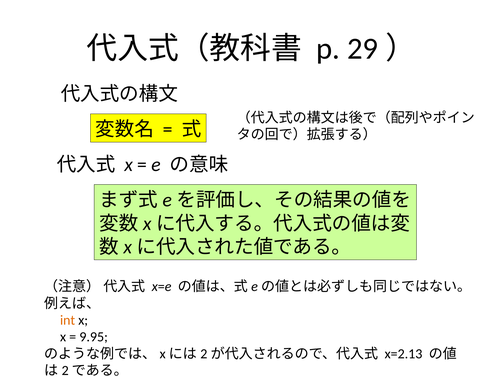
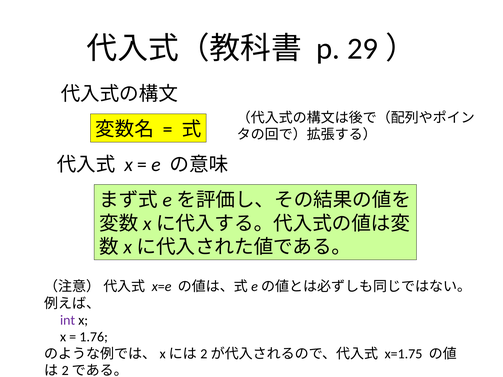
int colour: orange -> purple (68, 320)
9.95: 9.95 -> 1.76 (94, 337)
x=2.13: x=2.13 -> x=1.75 (403, 354)
